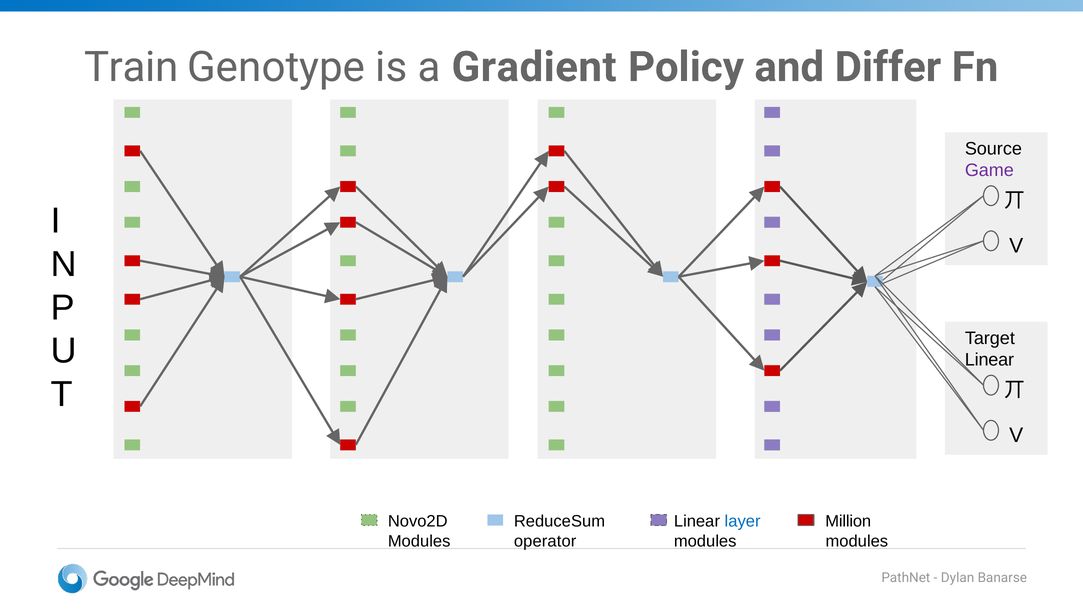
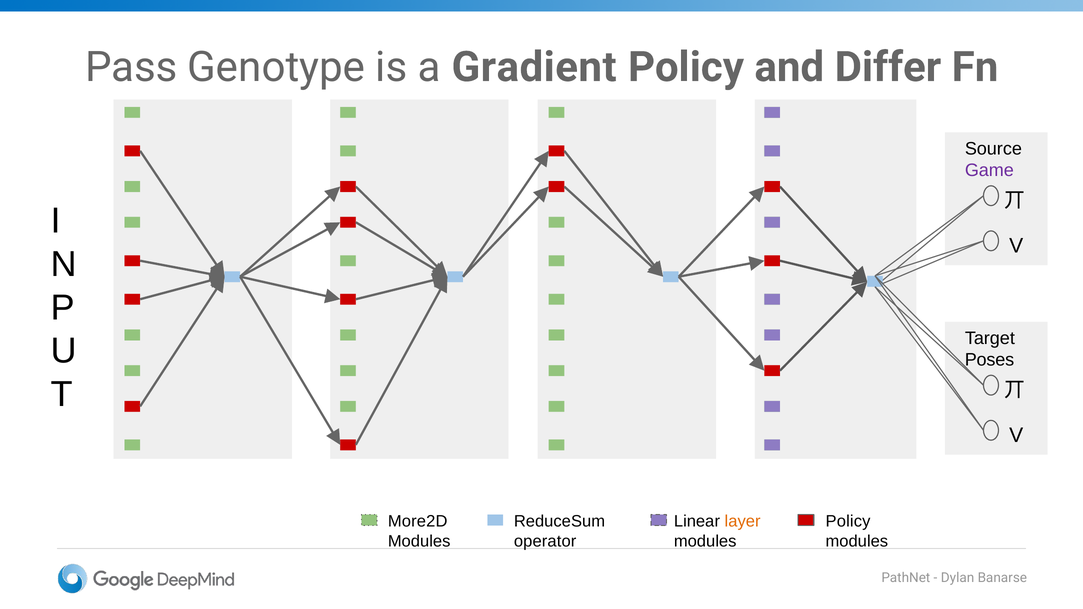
Train: Train -> Pass (131, 67)
Linear: Linear -> Poses (989, 360)
Novo2D: Novo2D -> More2D (418, 522)
layer colour: blue -> orange (743, 522)
Million: Million -> Policy (848, 522)
